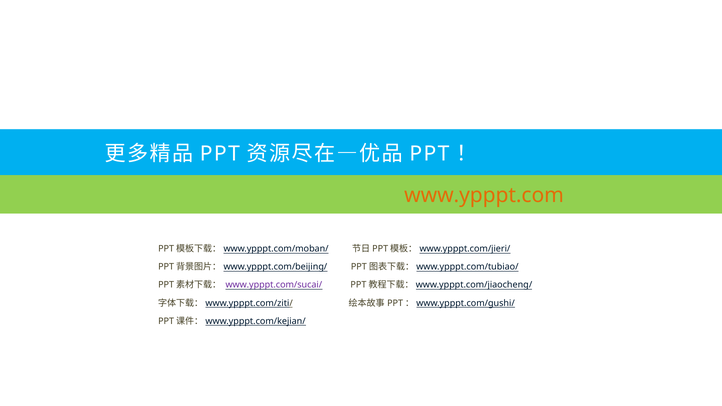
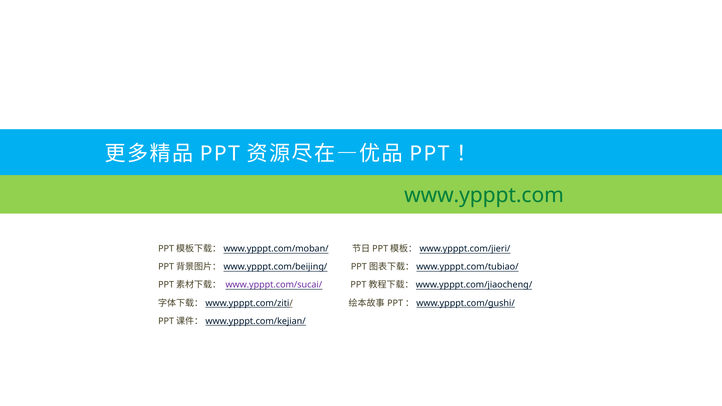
www.ypppt.com colour: orange -> green (484, 196)
